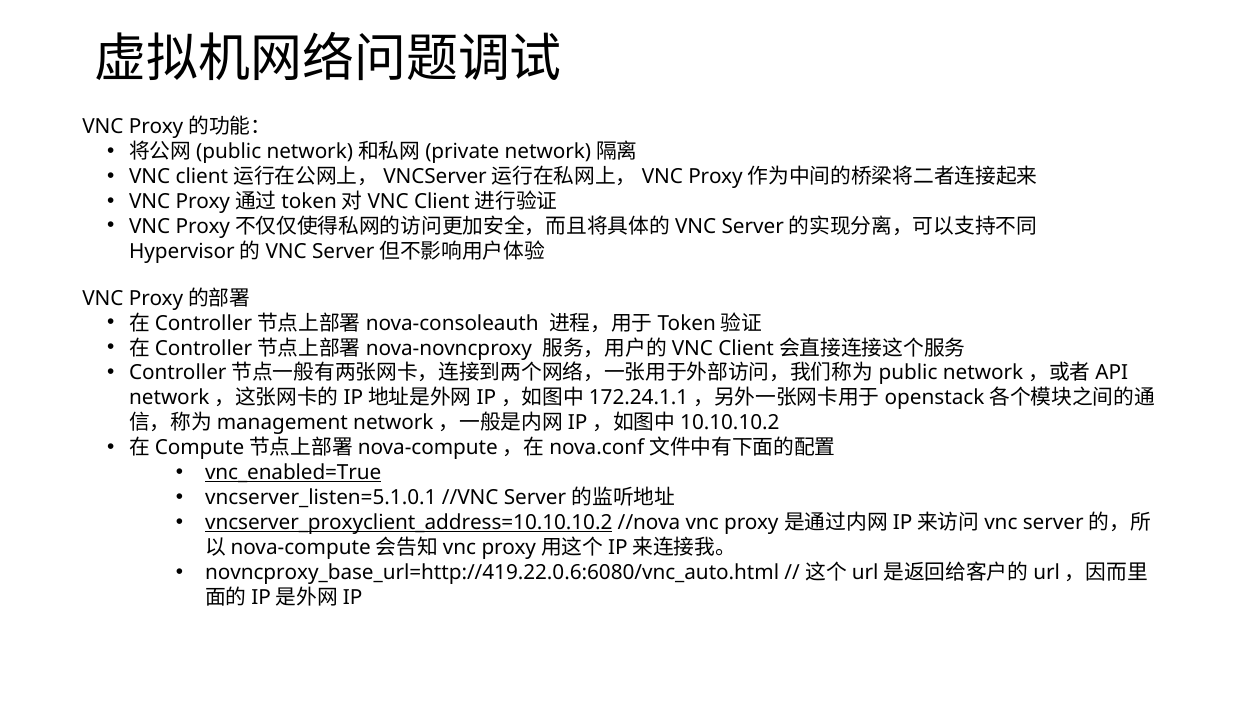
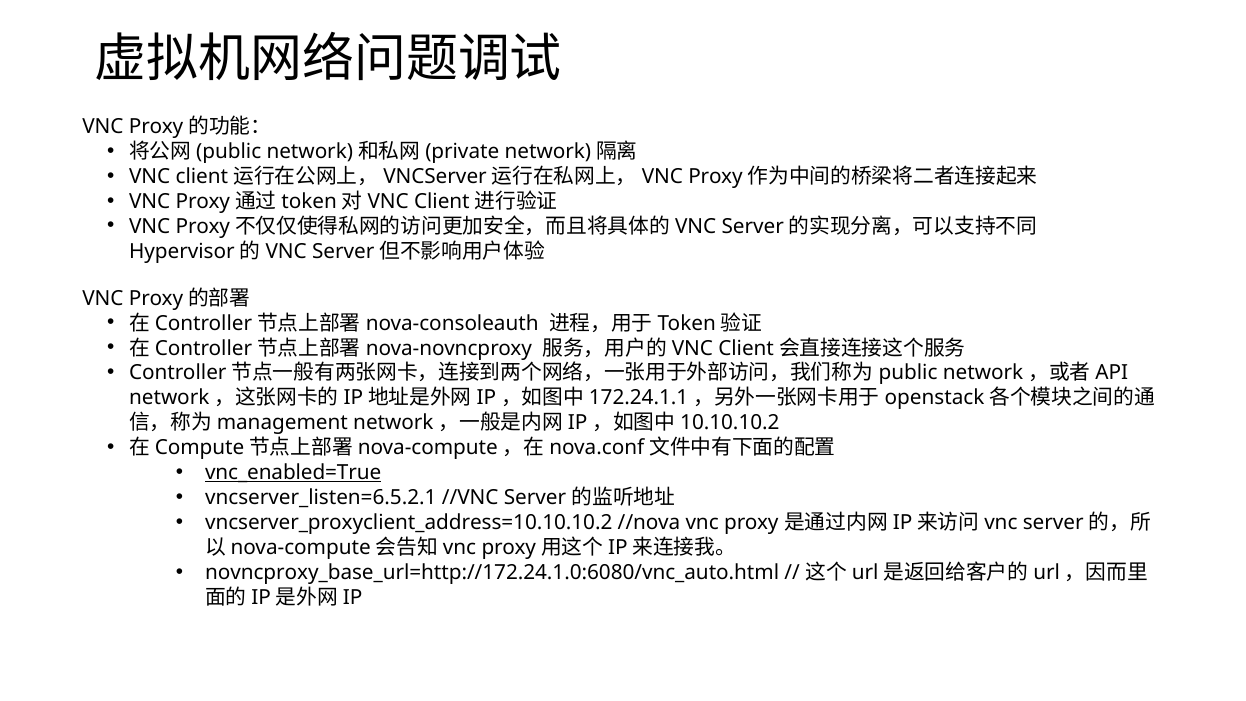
vncserver_listen=5.1.0.1: vncserver_listen=5.1.0.1 -> vncserver_listen=6.5.2.1 (321, 498)
vncserver_proxyclient_address=10.10.10.2 underline: present -> none (409, 523)
novncproxy_base_url=http://419.22.0.6:6080/vnc_auto.html: novncproxy_base_url=http://419.22.0.6:6080/vnc_auto.html -> novncproxy_base_url=http://172.24.1.0:6080/vnc_auto.html (492, 572)
